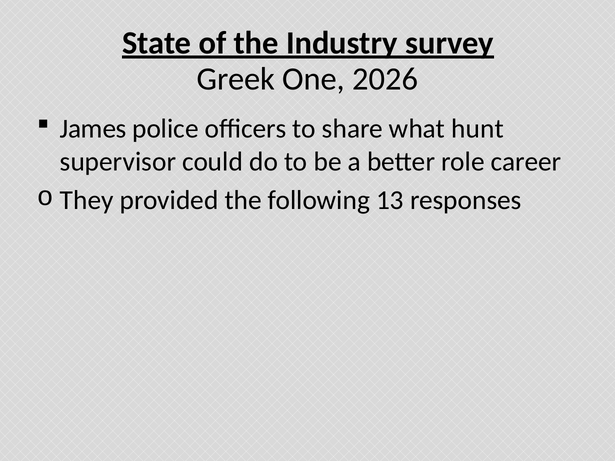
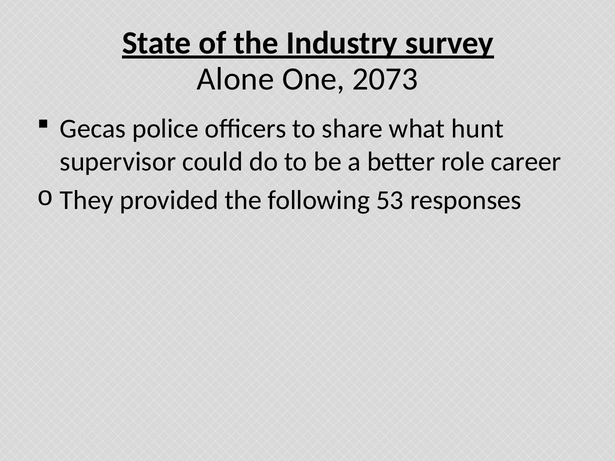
Greek: Greek -> Alone (236, 79)
2026: 2026 -> 2073 (385, 79)
James: James -> Gecas (93, 129)
13: 13 -> 53 (390, 200)
